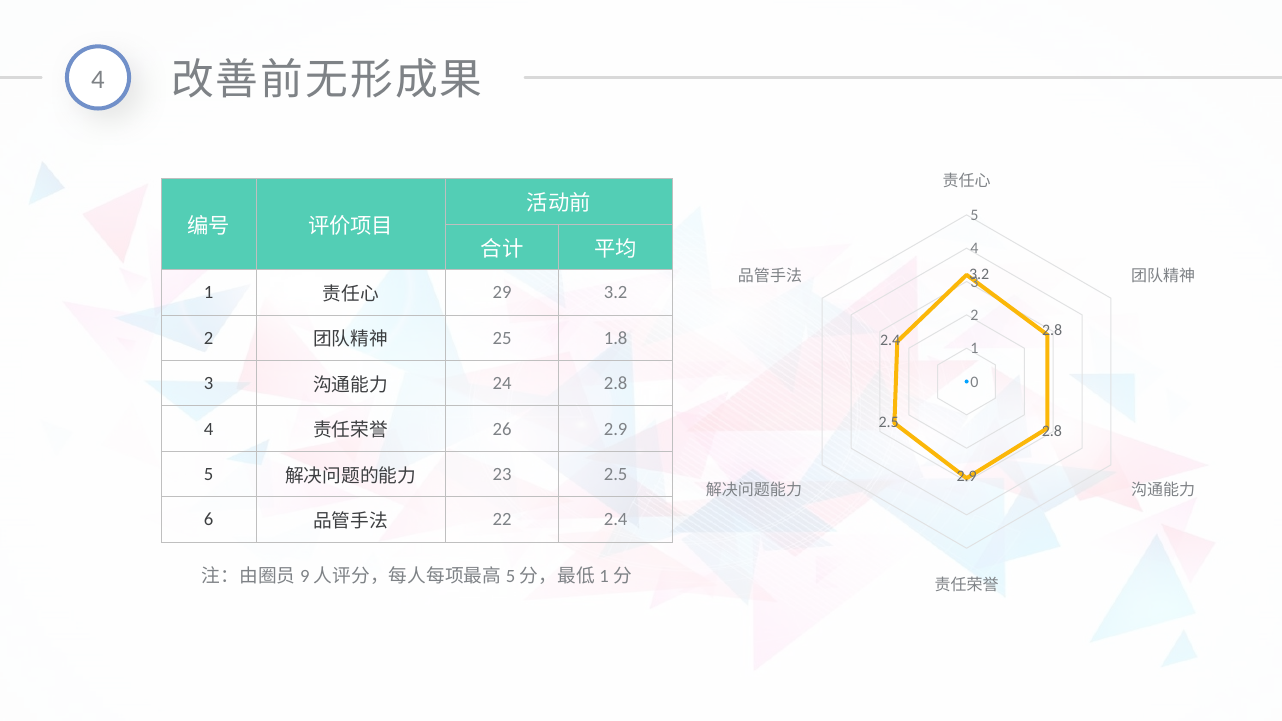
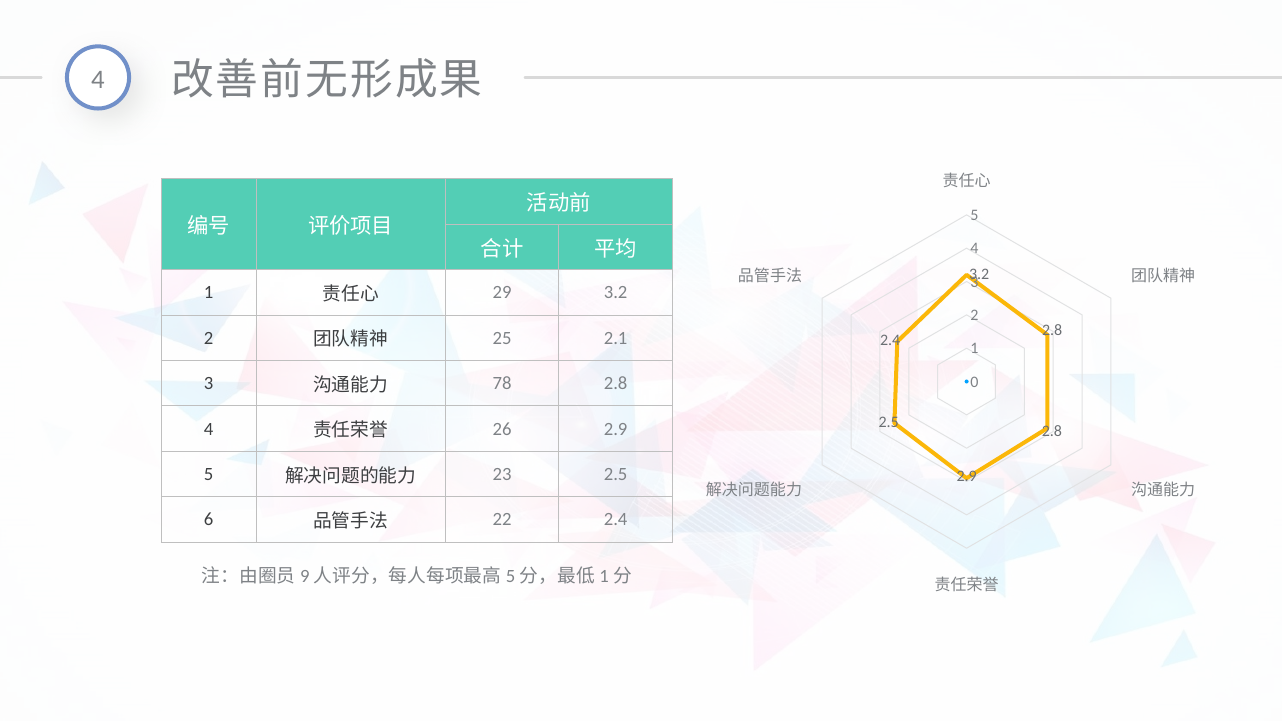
1.8: 1.8 -> 2.1 (616, 338)
24: 24 -> 78 (502, 383)
